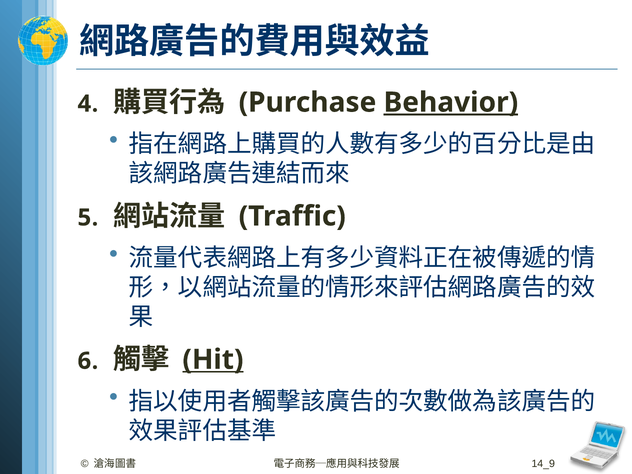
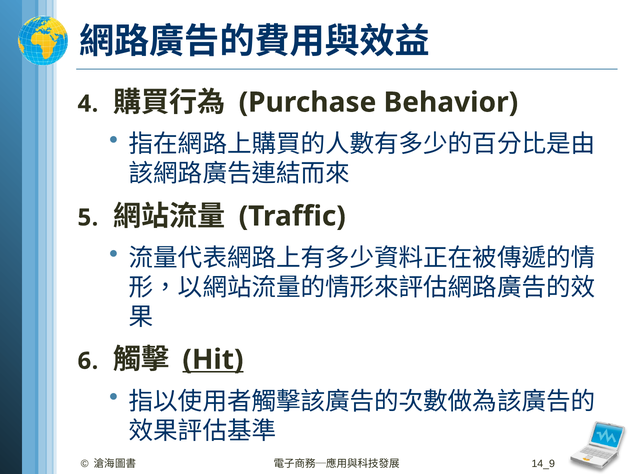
Behavior underline: present -> none (451, 102)
